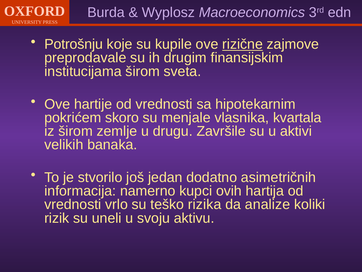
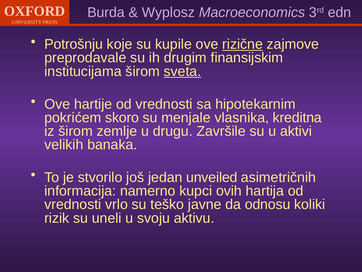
sveta underline: none -> present (182, 71)
kvartala: kvartala -> kreditna (297, 117)
dodatno: dodatno -> unveiled (212, 177)
rizika: rizika -> javne (205, 204)
analize: analize -> odnosu (268, 204)
